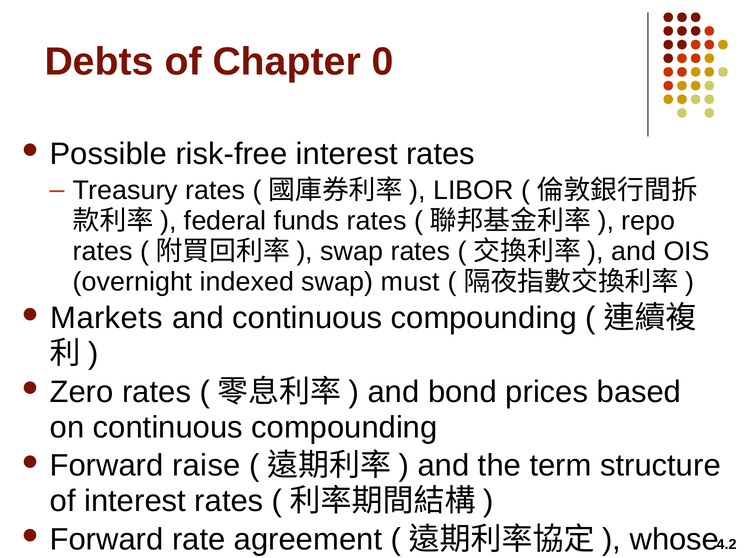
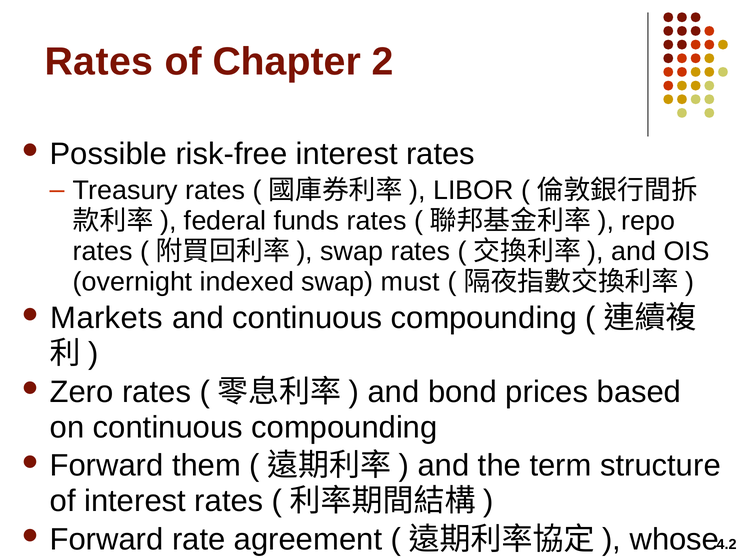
Debts: Debts -> Rates (99, 62)
0: 0 -> 2 (383, 62)
raise: raise -> them (206, 466)
